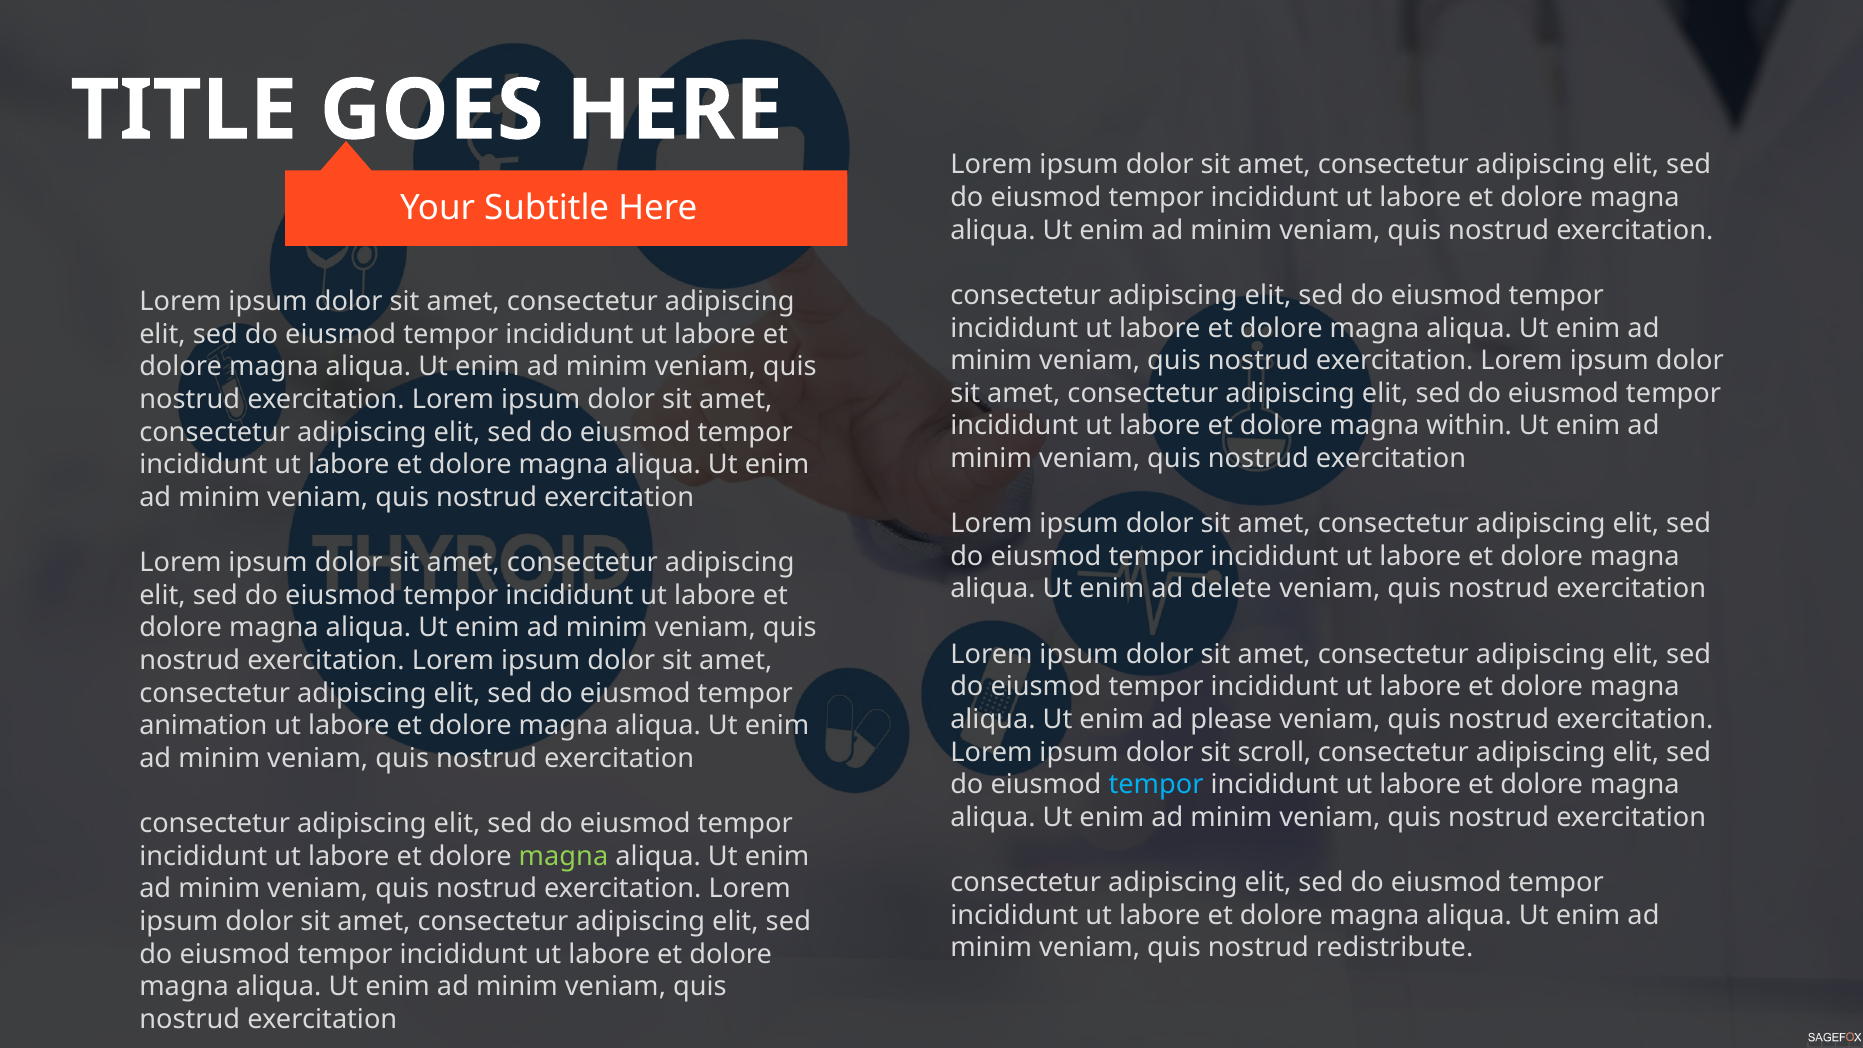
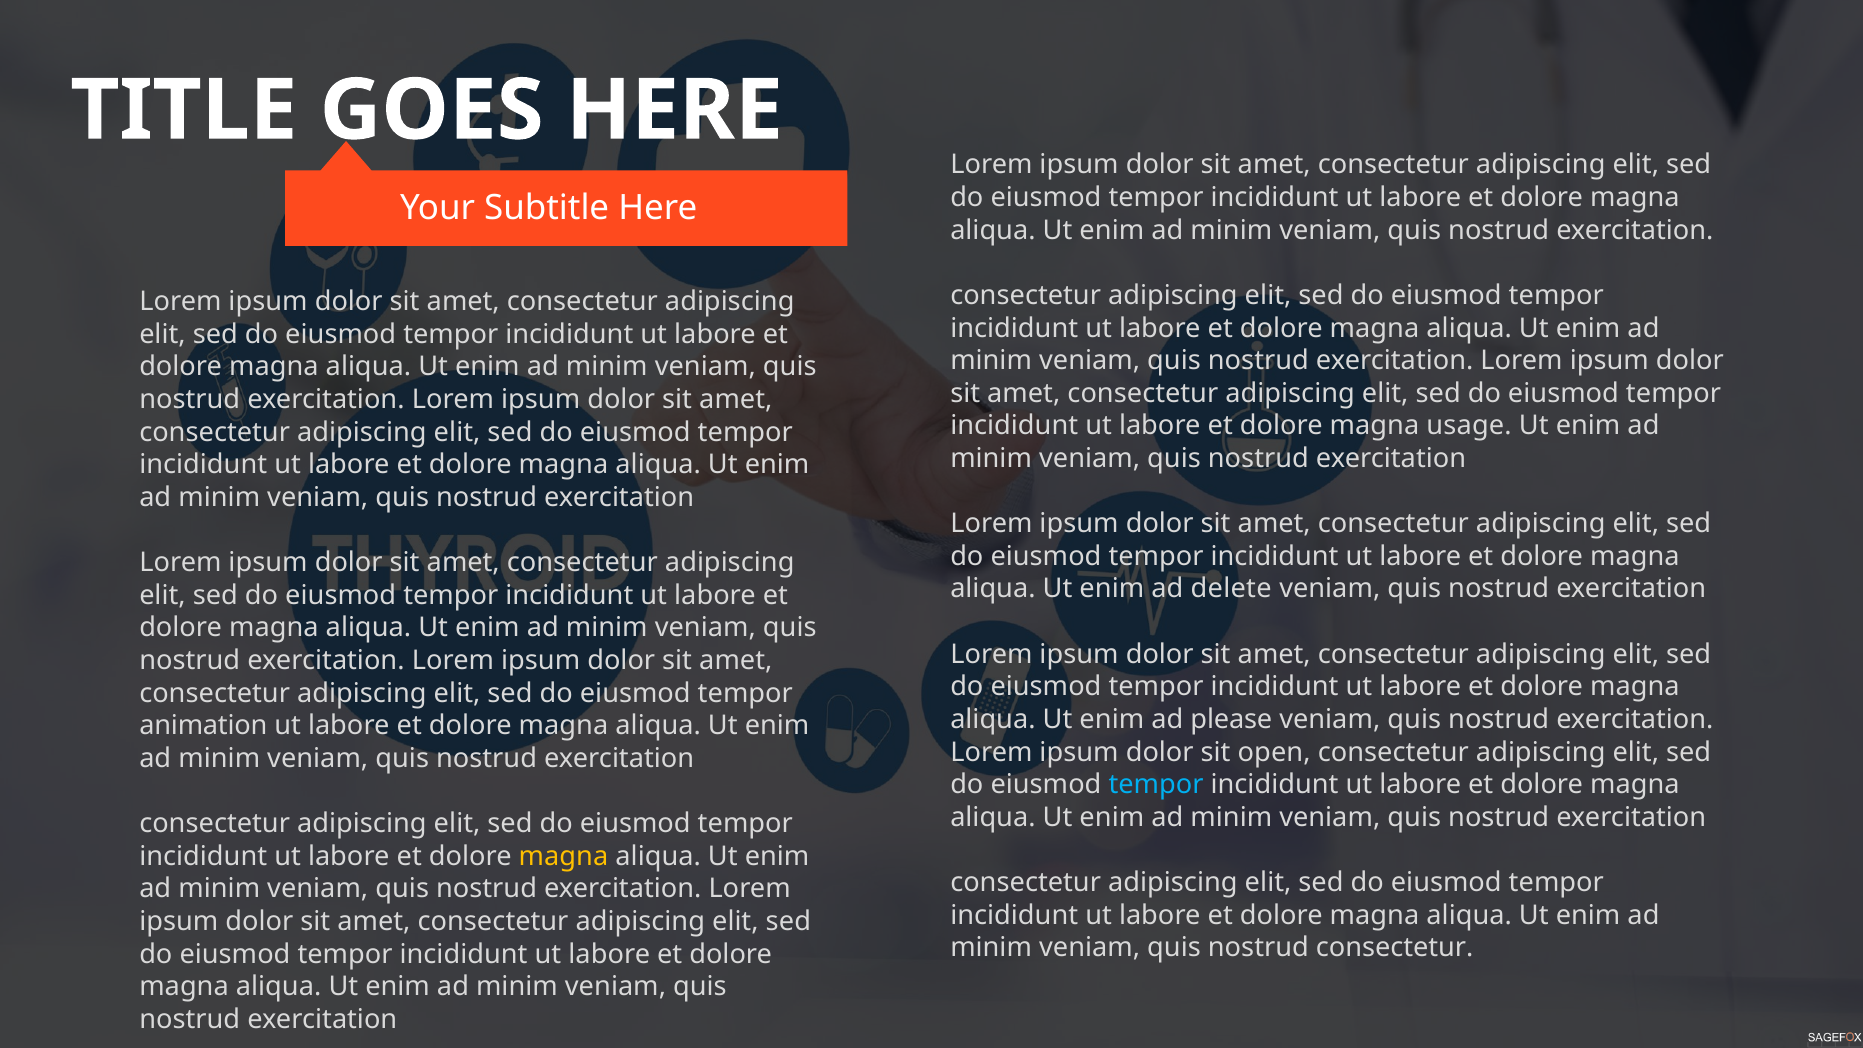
within: within -> usage (1469, 426)
scroll: scroll -> open (1274, 752)
magna colour: light green -> yellow (563, 856)
nostrud redistribute: redistribute -> consectetur (1395, 948)
